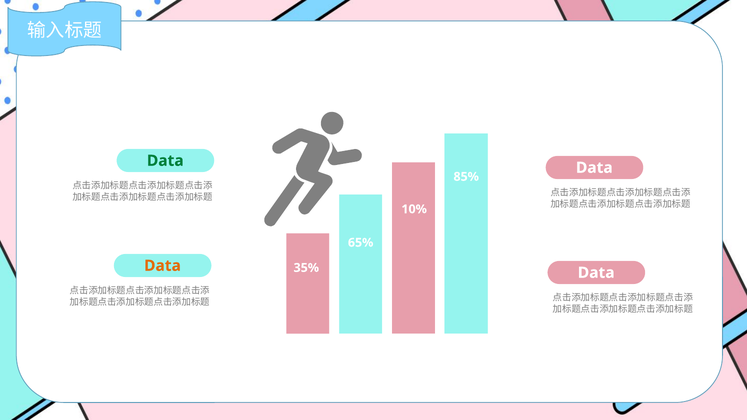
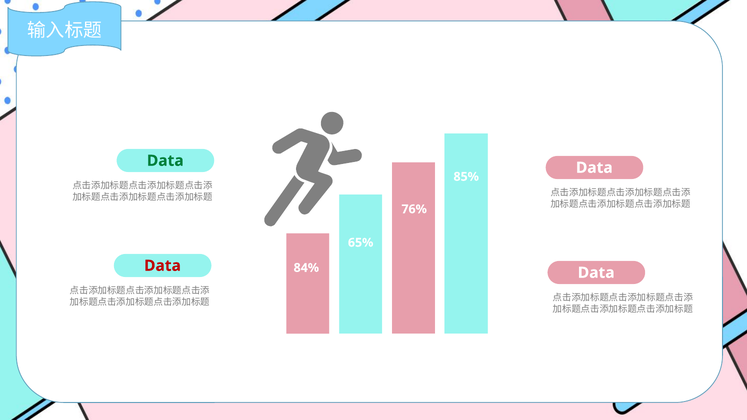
10%: 10% -> 76% (414, 209)
Data colour: orange -> red (162, 266)
35%: 35% -> 84% (306, 268)
